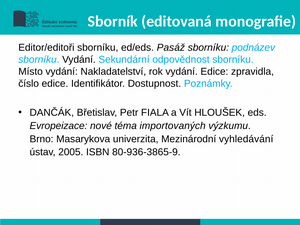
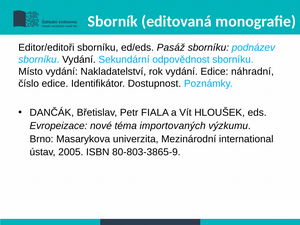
zpravidla: zpravidla -> náhradní (252, 71)
vyhledávání: vyhledávání -> international (246, 139)
80-936-3865-9: 80-936-3865-9 -> 80-803-3865-9 (146, 152)
